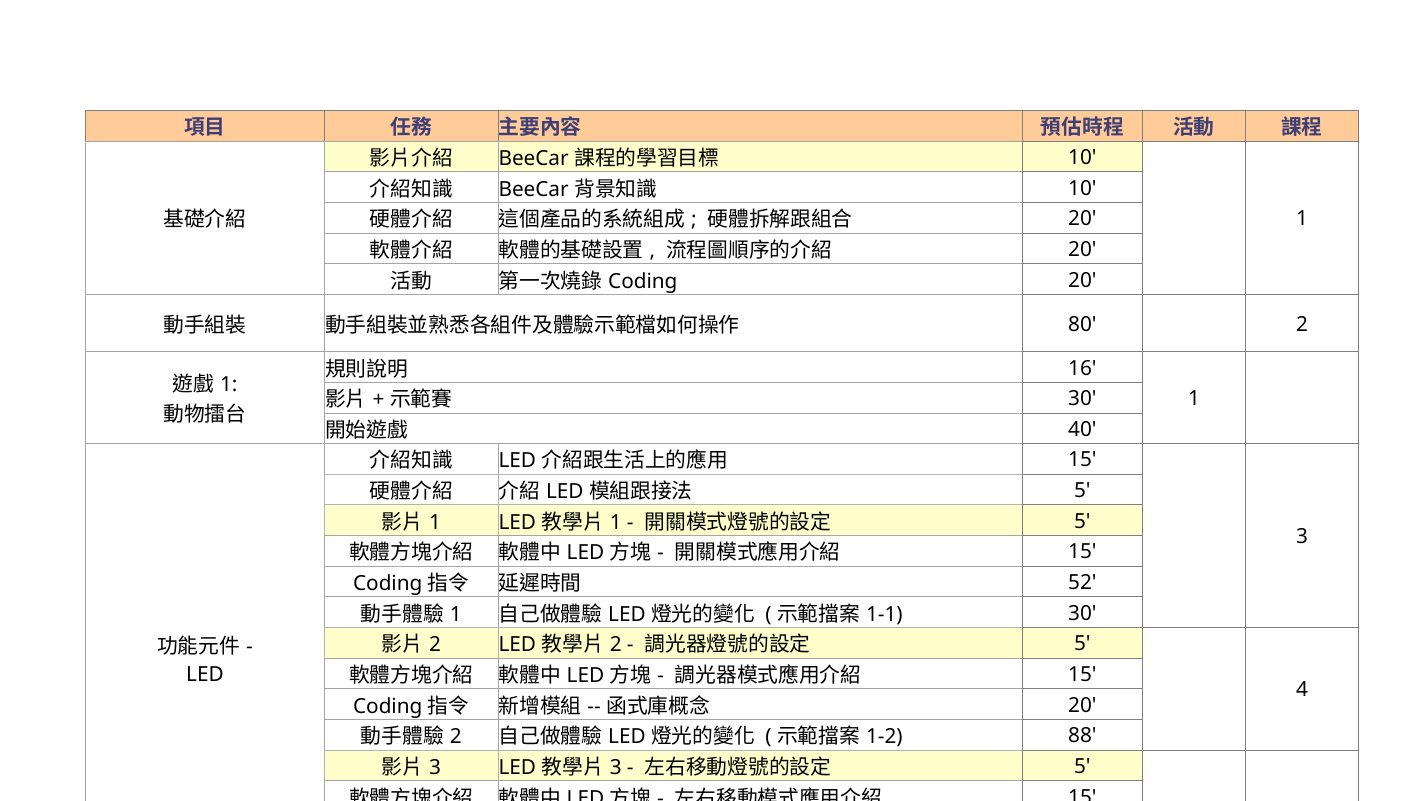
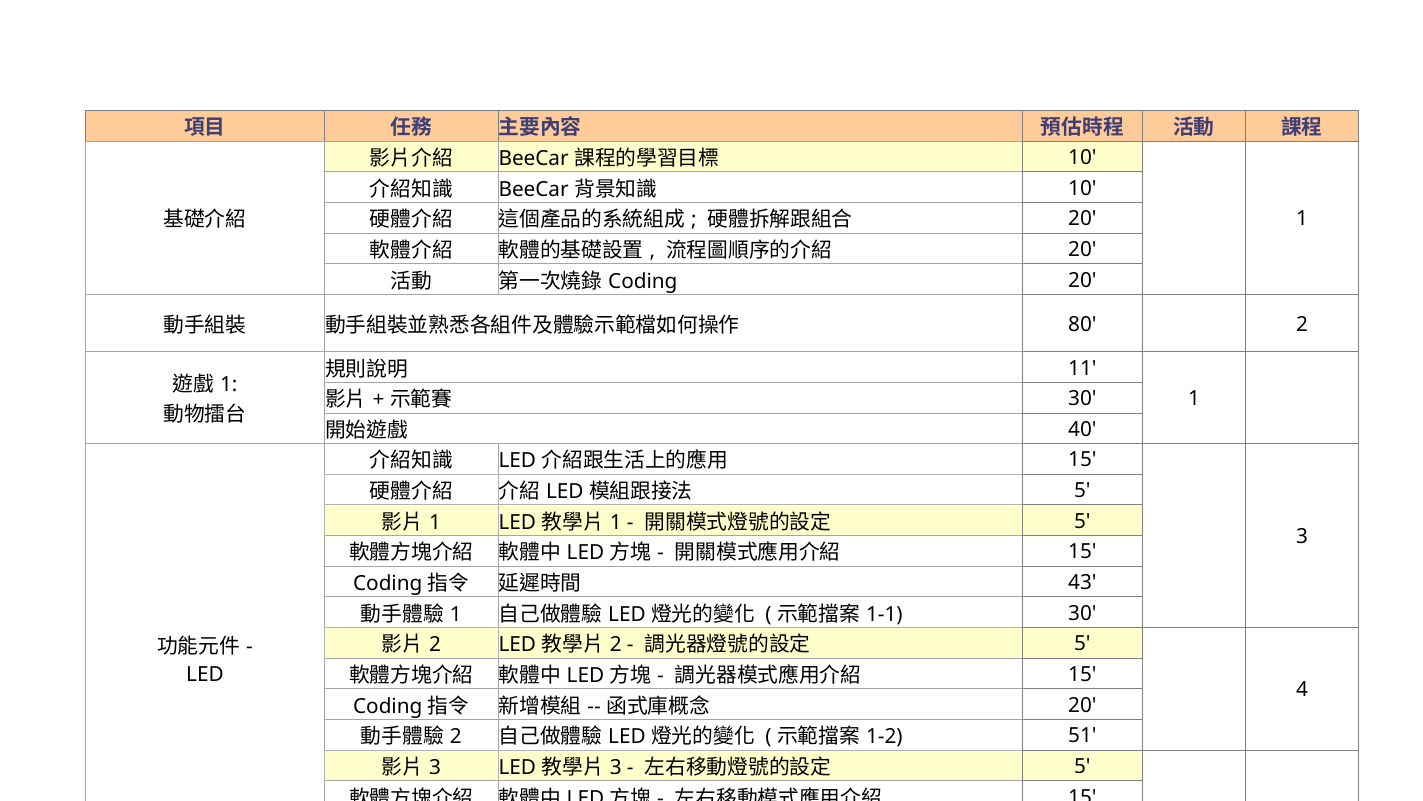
16: 16 -> 11 (1082, 368)
52: 52 -> 43 (1082, 582)
88: 88 -> 51 (1082, 736)
